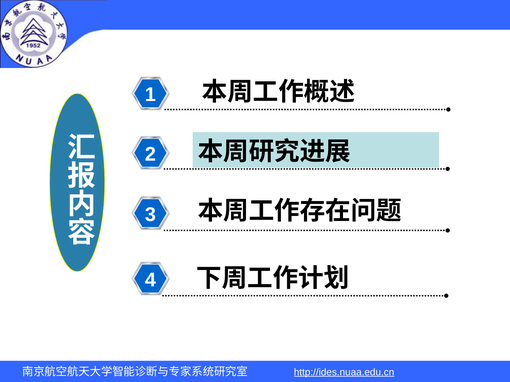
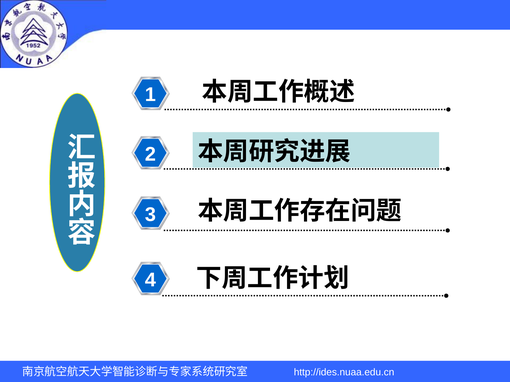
http://ides.nuaa.edu.cn underline: present -> none (344, 373)
